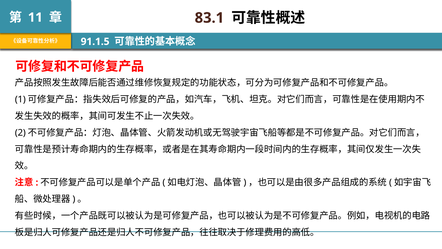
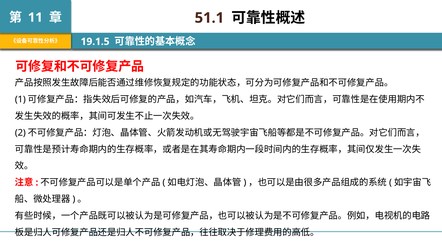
83.1: 83.1 -> 51.1 (209, 18)
91.1.5: 91.1.5 -> 19.1.5 (95, 42)
